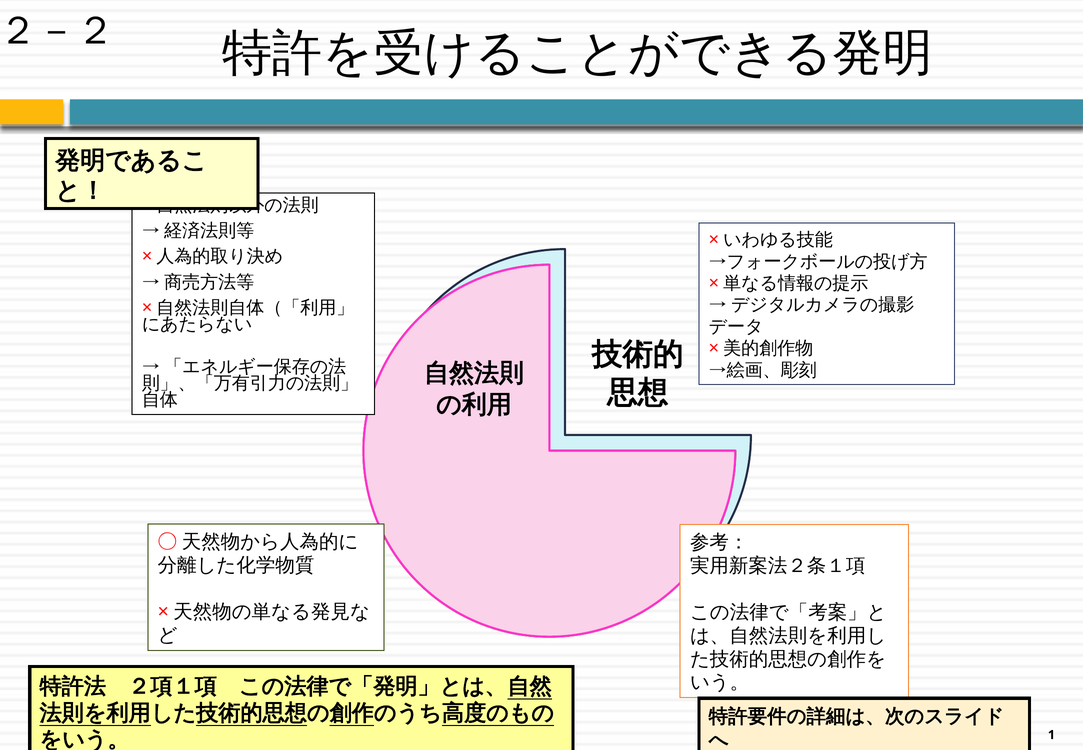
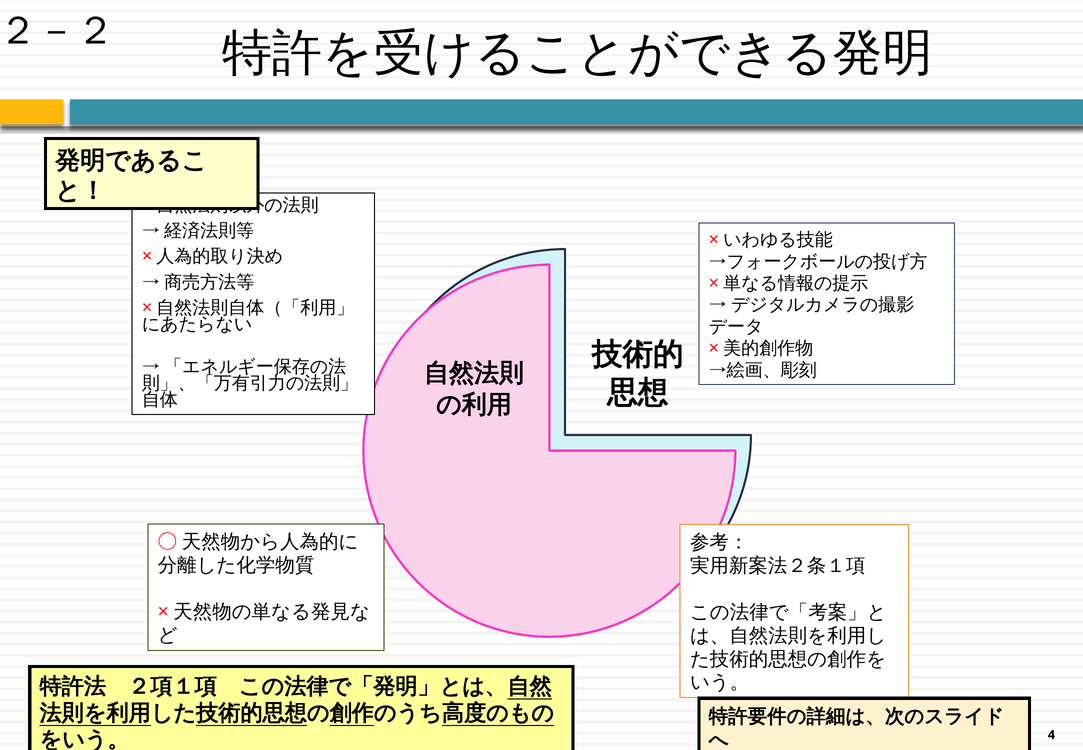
1: 1 -> 4 (1051, 735)
